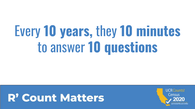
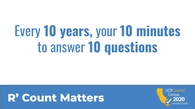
they: they -> your (106, 32)
